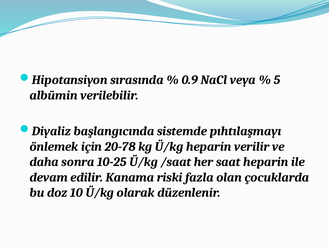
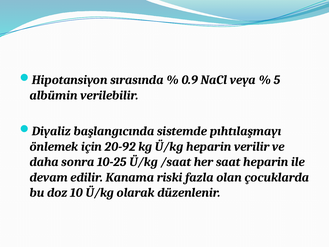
20-78: 20-78 -> 20-92 (120, 146)
